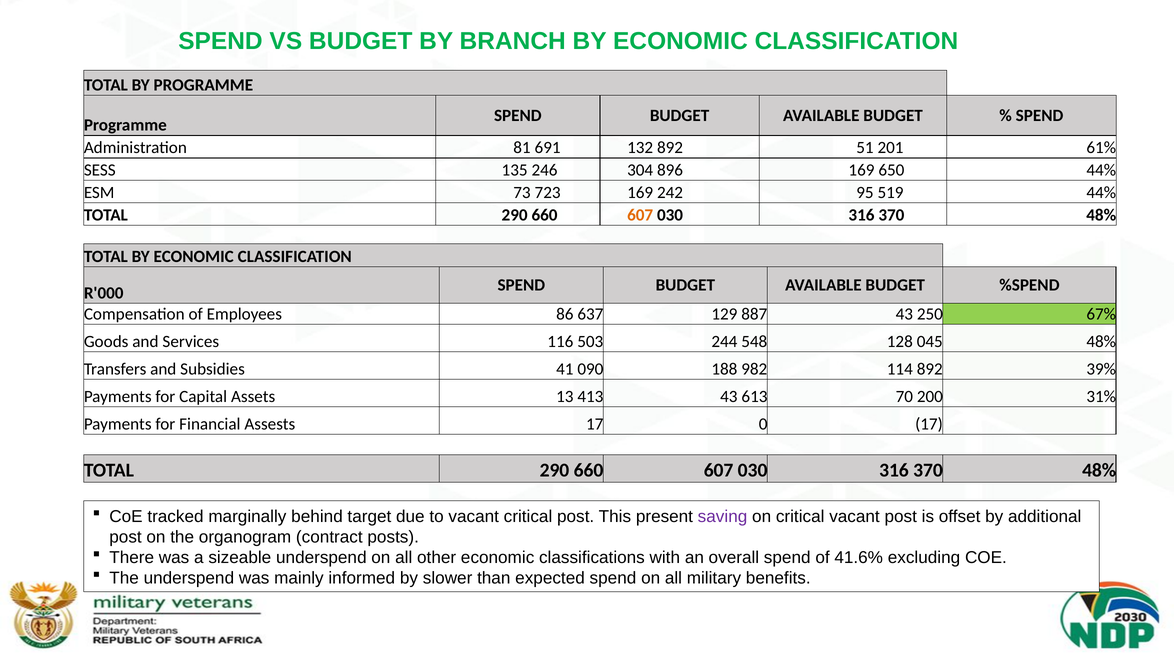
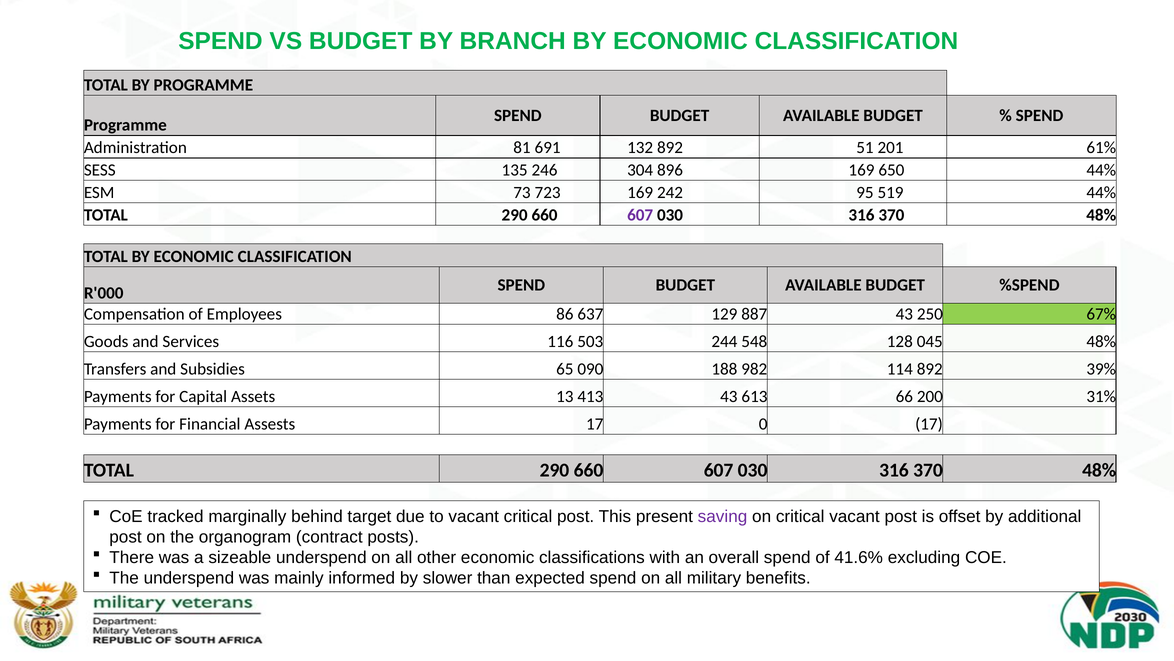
607 colour: orange -> purple (640, 215)
41: 41 -> 65 (565, 369)
70: 70 -> 66 (904, 396)
